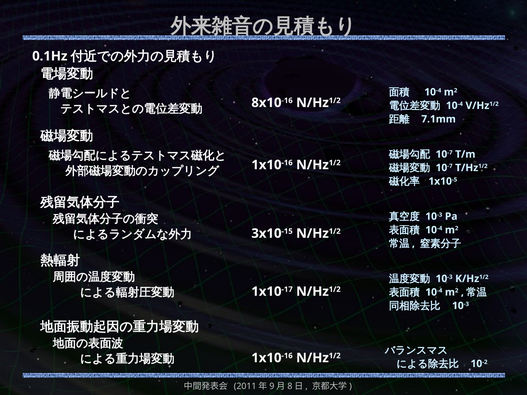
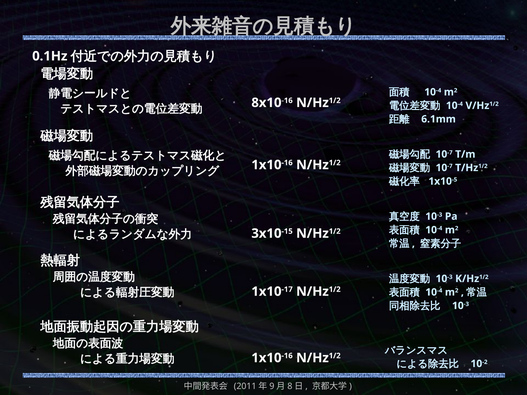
7.1mm: 7.1mm -> 6.1mm (439, 119)
